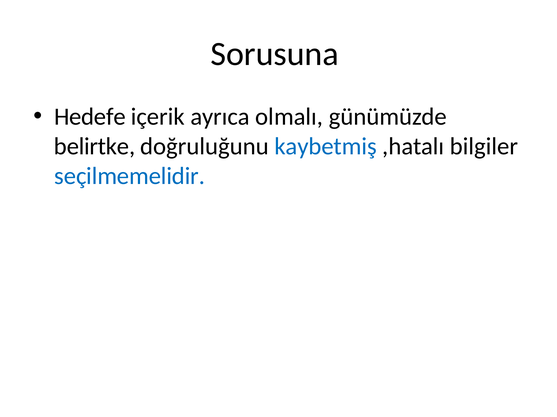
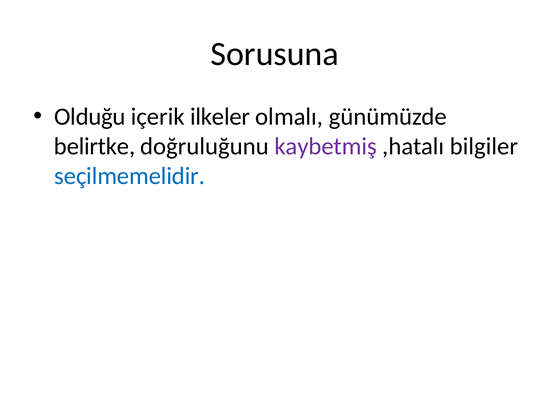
Hedefe: Hedefe -> Olduğu (90, 117)
ayrıca: ayrıca -> ilkeler (220, 117)
kaybetmiş colour: blue -> purple (326, 147)
